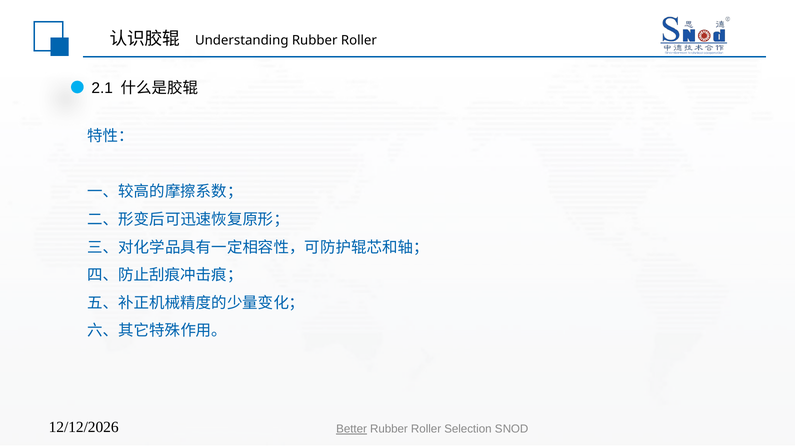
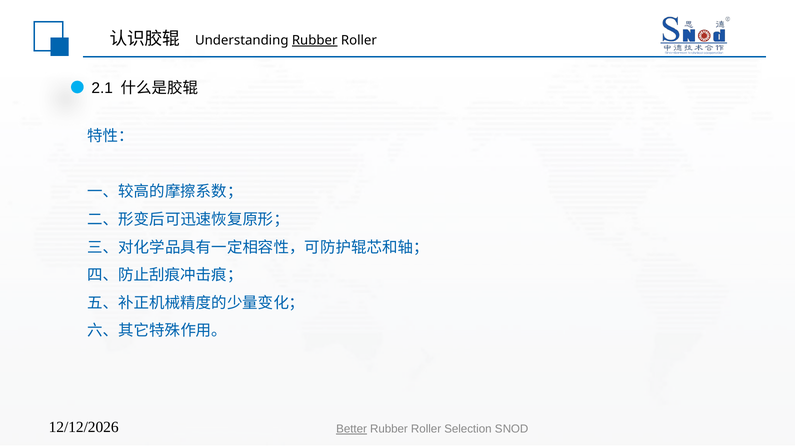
Rubber underline: none -> present (315, 40)
